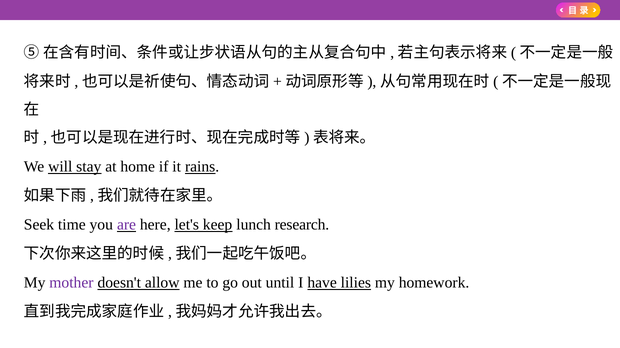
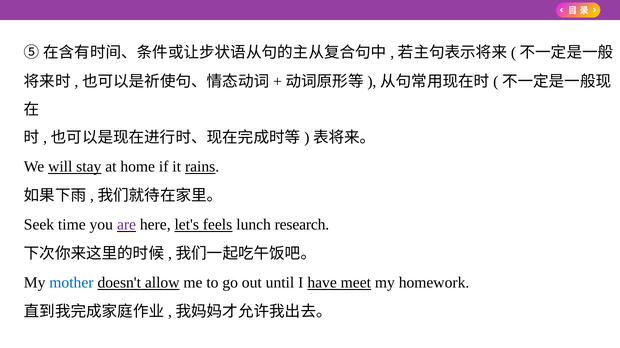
keep: keep -> feels (218, 225)
mother colour: purple -> blue (71, 283)
lilies: lilies -> meet (356, 283)
